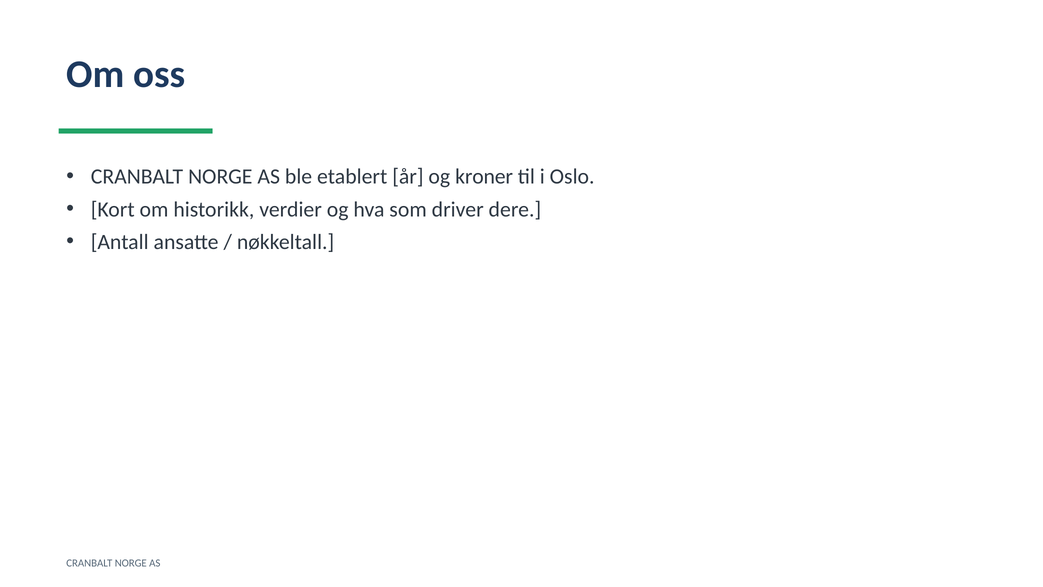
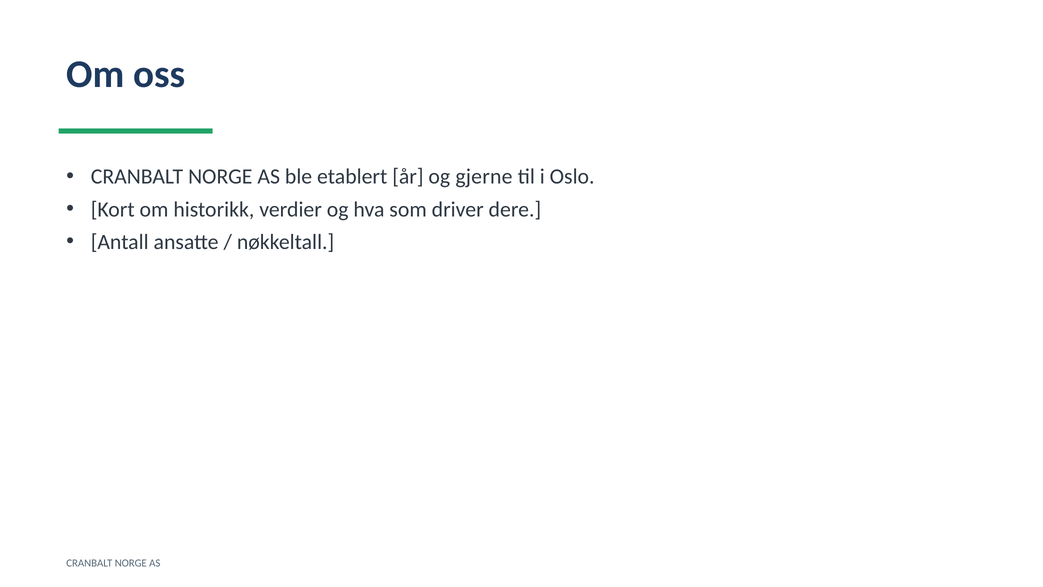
kroner: kroner -> gjerne (484, 177)
